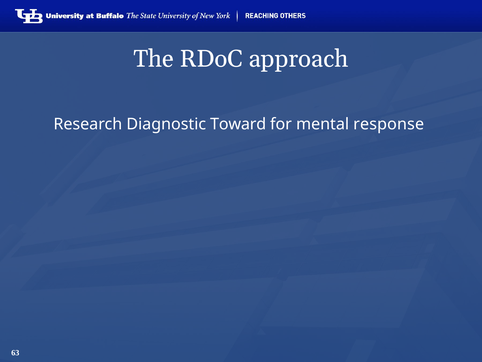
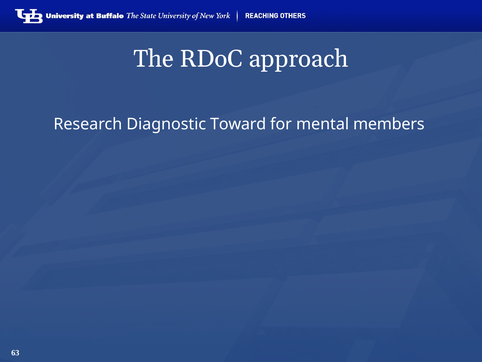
response: response -> members (389, 124)
